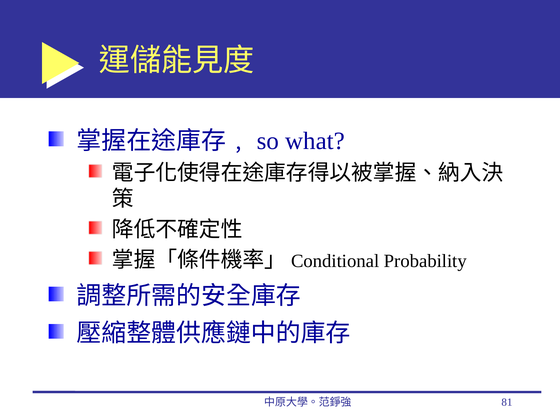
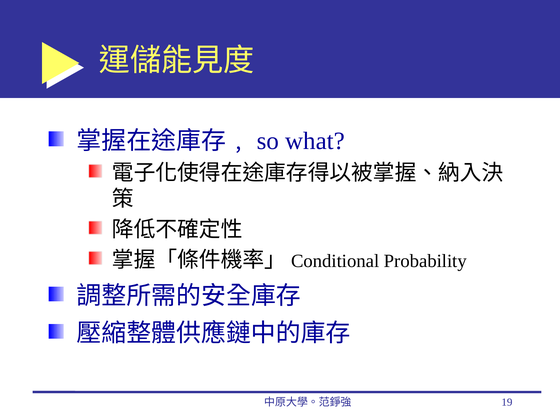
81: 81 -> 19 (507, 402)
